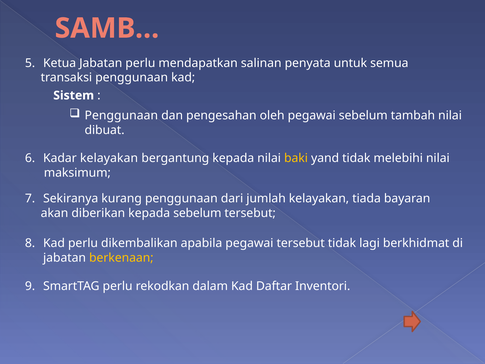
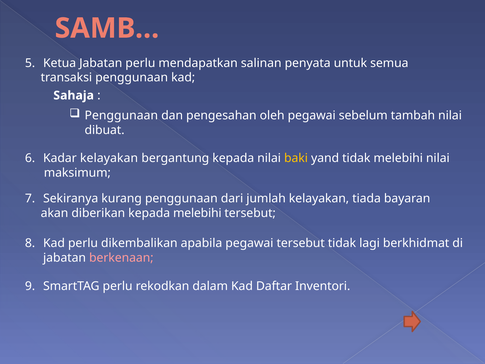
Sistem: Sistem -> Sahaja (74, 95)
kepada sebelum: sebelum -> melebihi (197, 213)
berkenaan colour: yellow -> pink (121, 258)
